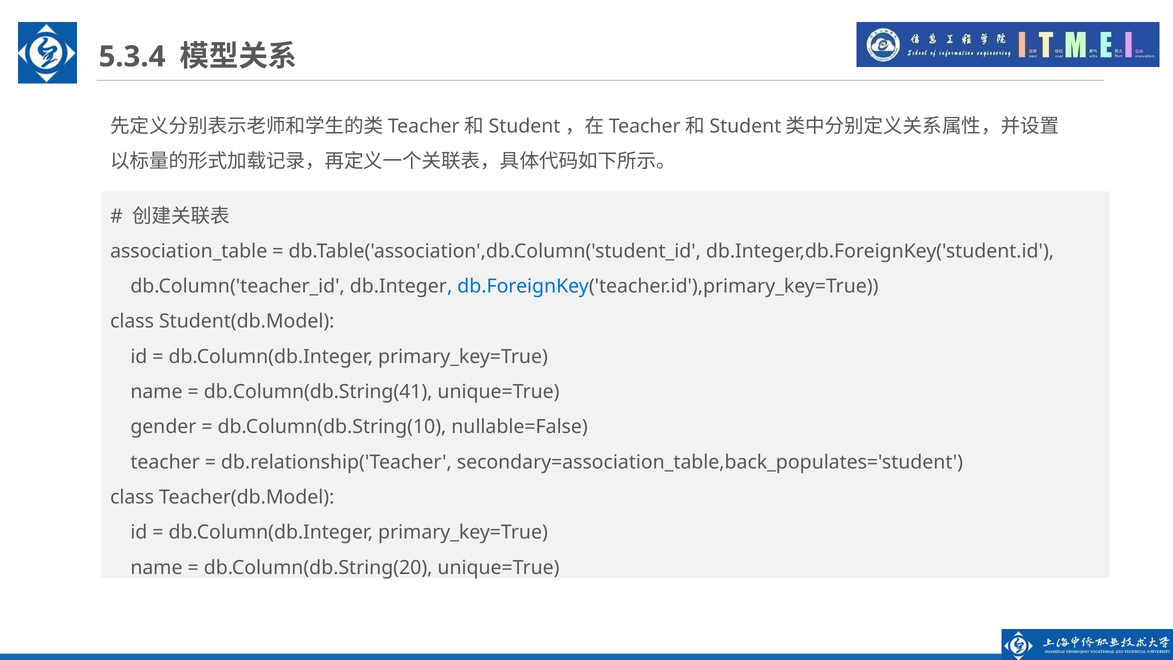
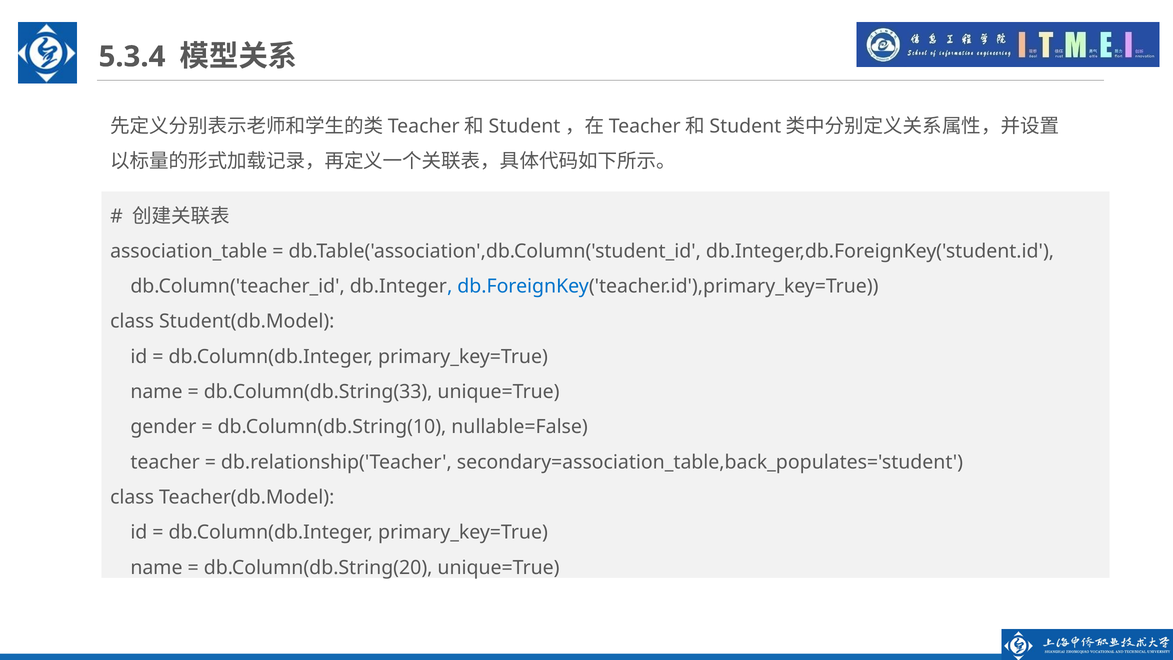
db.Column(db.String(41: db.Column(db.String(41 -> db.Column(db.String(33 (318, 392)
